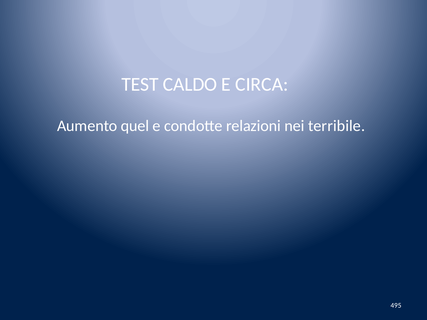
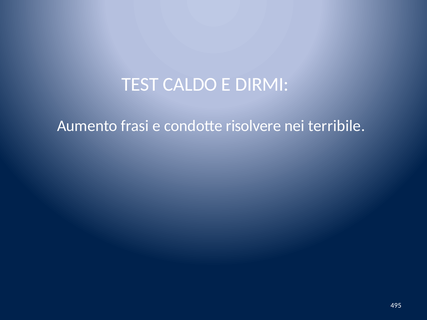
CIRCA: CIRCA -> DIRMI (262, 84)
quel: quel -> frasi (135, 126)
relazioni: relazioni -> risolvere (254, 126)
